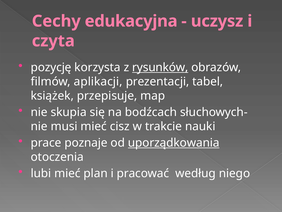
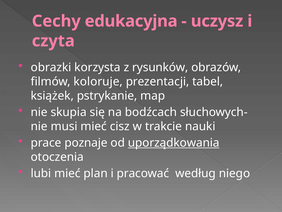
pozycję: pozycję -> obrazki (51, 67)
rysunków underline: present -> none (160, 67)
aplikacji: aplikacji -> koloruje (98, 81)
przepisuje: przepisuje -> pstrykanie (107, 96)
